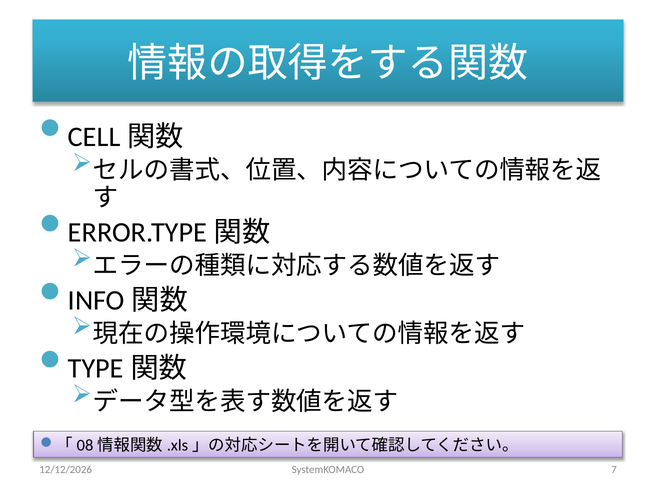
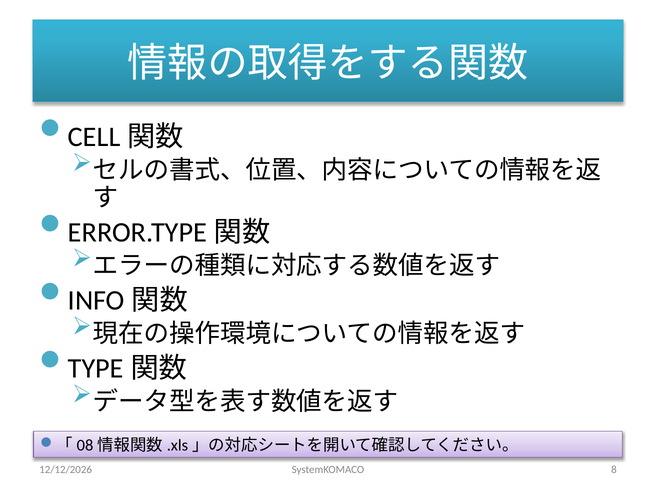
7: 7 -> 8 (614, 470)
